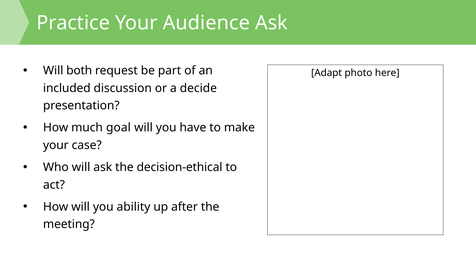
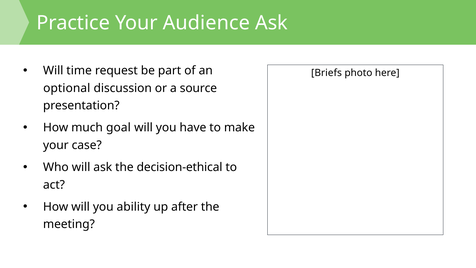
both: both -> time (79, 70)
Adapt: Adapt -> Briefs (327, 73)
included: included -> optional (67, 88)
decide: decide -> source (198, 88)
